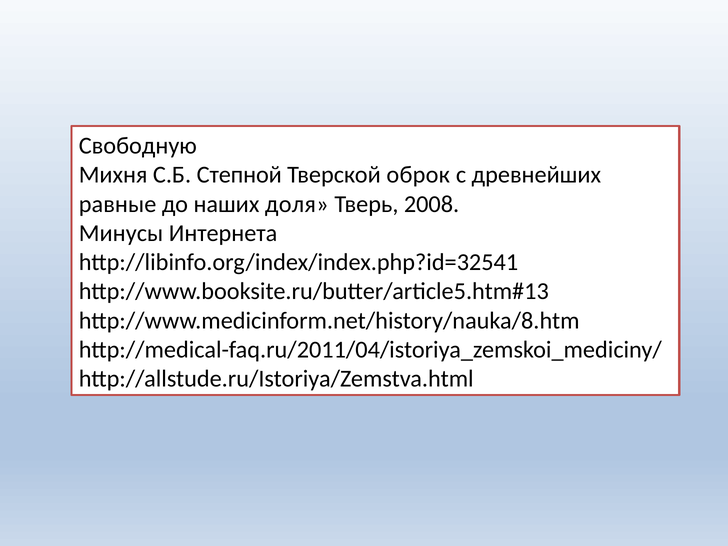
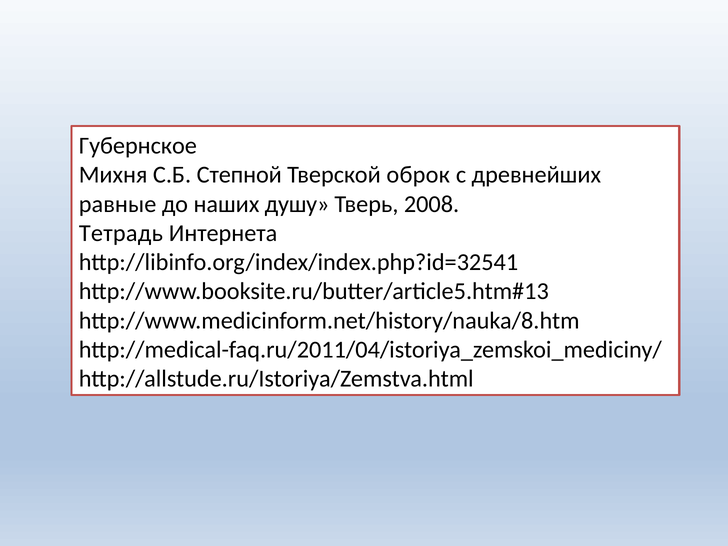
Свободную: Свободную -> Губернское (138, 146)
доля: доля -> душу (297, 204)
Минусы: Минусы -> Тетрадь (121, 233)
